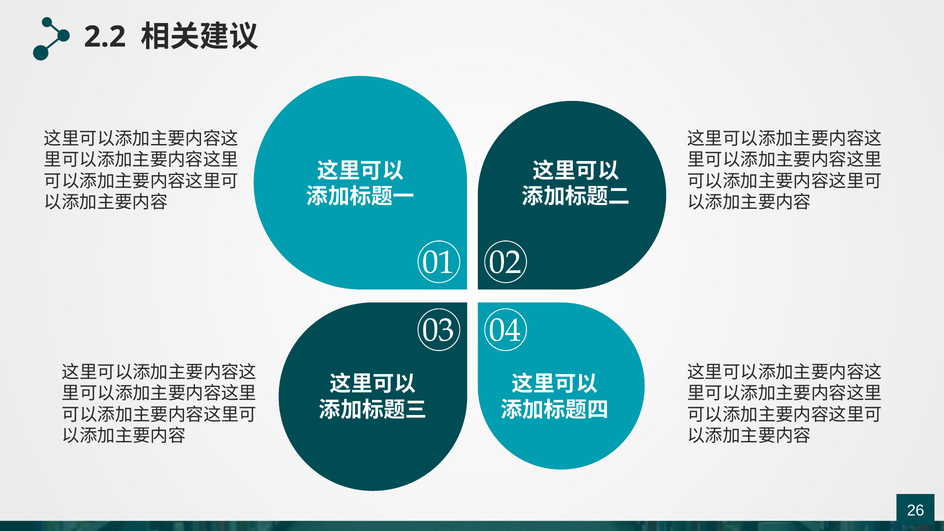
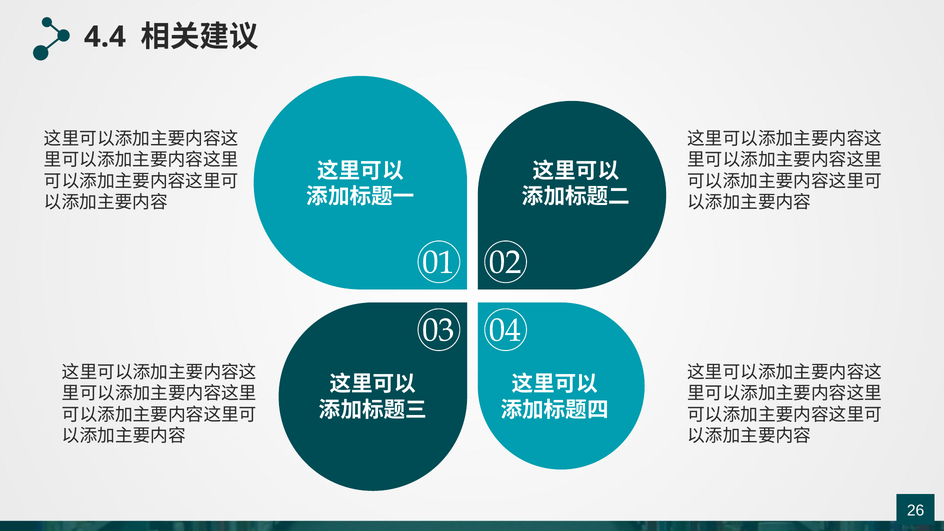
2.2: 2.2 -> 4.4 (105, 37)
